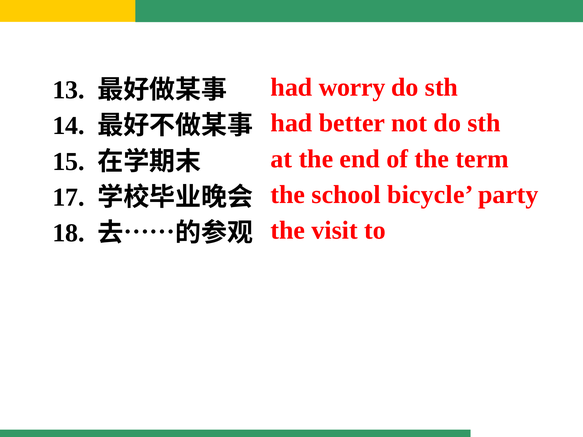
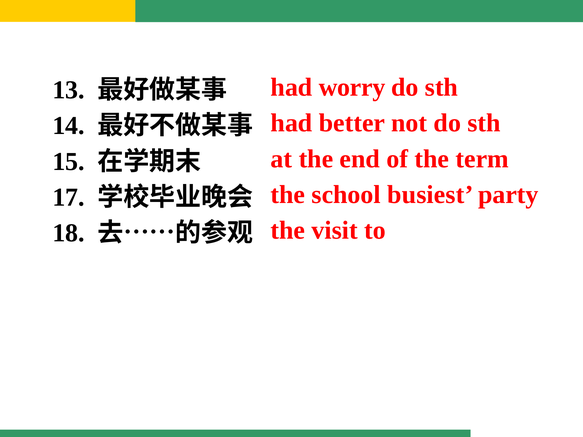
bicycle: bicycle -> busiest (430, 195)
